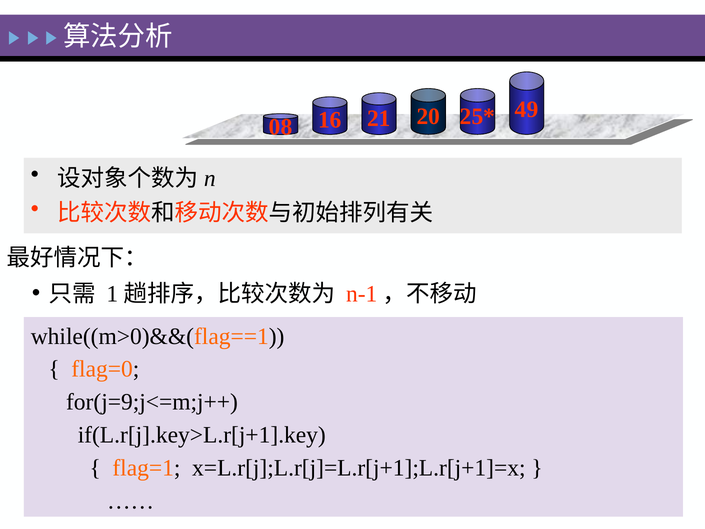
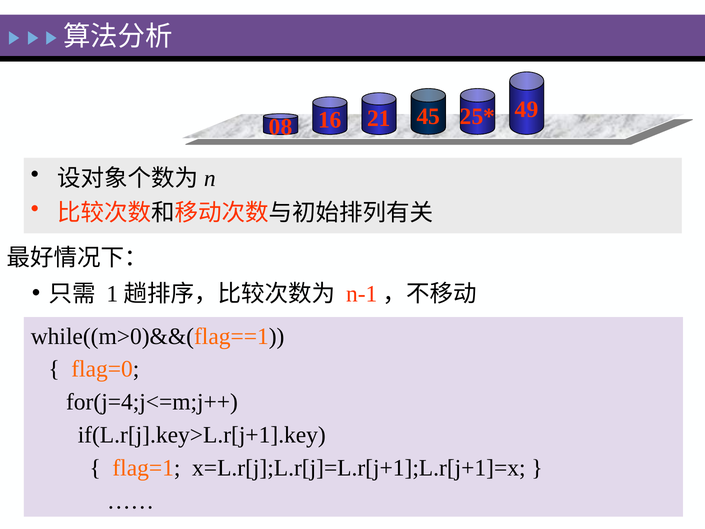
20: 20 -> 45 (428, 116)
for(j=9;j<=m;j++: for(j=9;j<=m;j++ -> for(j=4;j<=m;j++ (152, 402)
